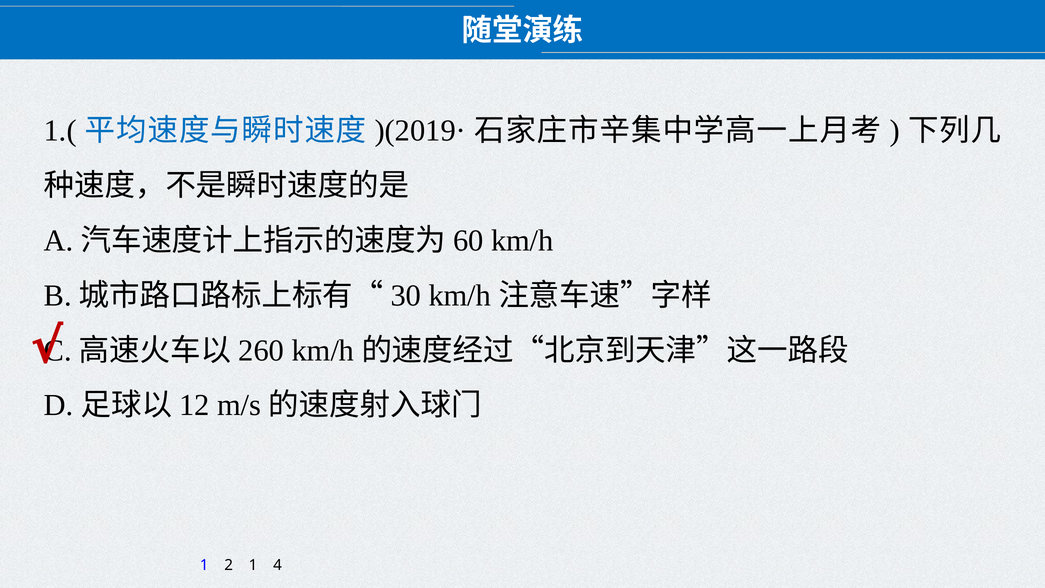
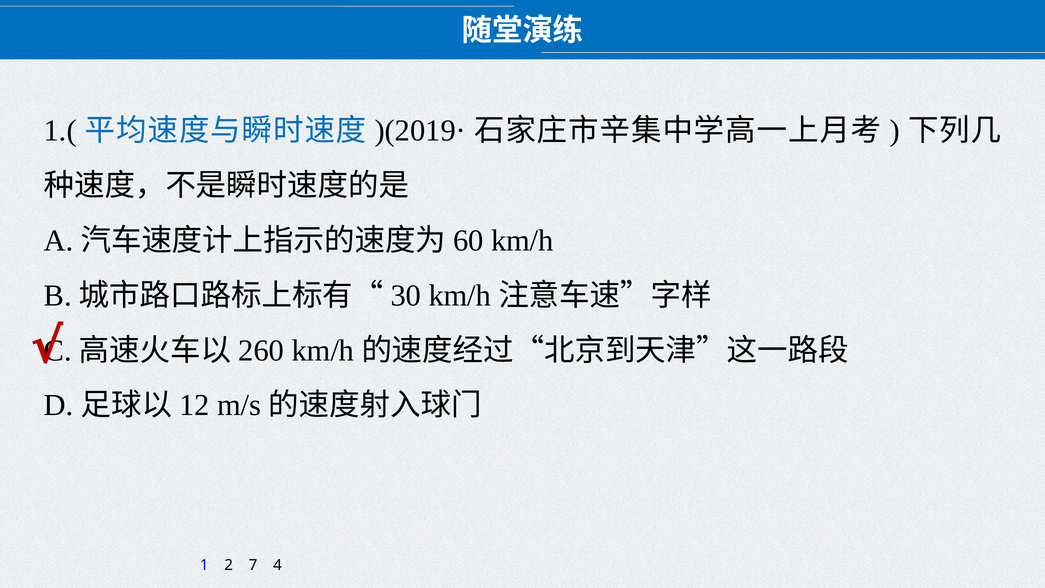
2 1: 1 -> 7 (253, 565)
